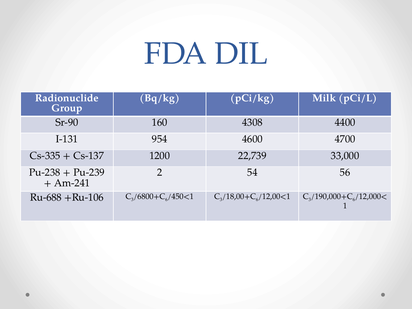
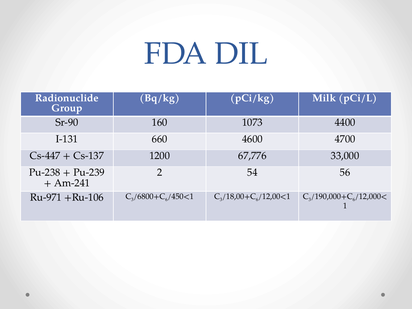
4308: 4308 -> 1073 (252, 122)
954: 954 -> 660 (160, 139)
Cs-335: Cs-335 -> Cs-447 (45, 156)
22,739: 22,739 -> 67,776 (252, 156)
Ru-688: Ru-688 -> Ru-971 (46, 197)
